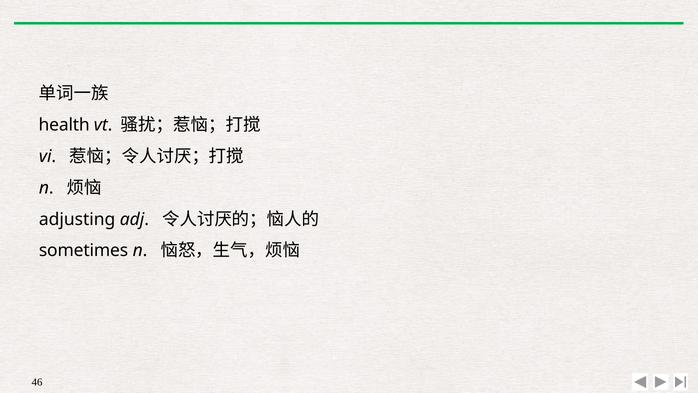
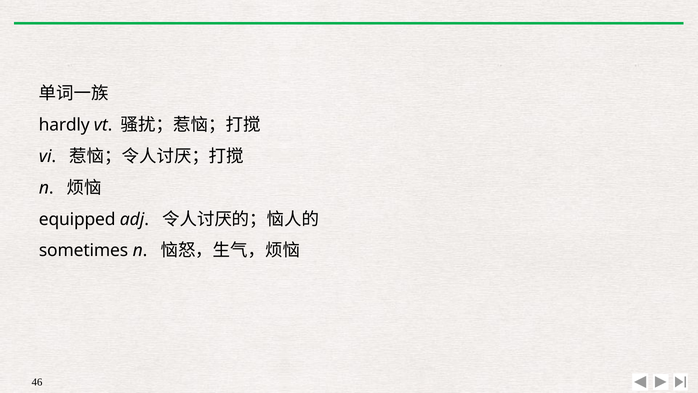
health: health -> hardly (64, 125)
adjusting: adjusting -> equipped (77, 219)
